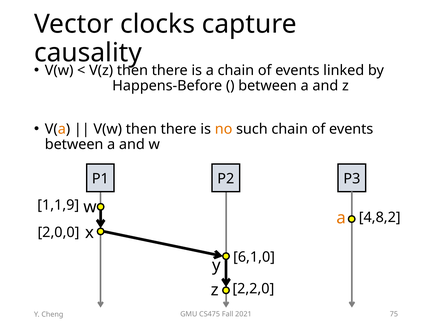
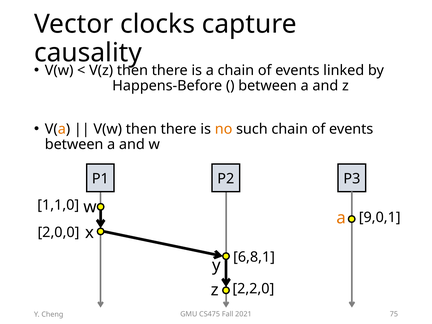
1,1,9: 1,1,9 -> 1,1,0 (58, 205)
4,8,2: 4,8,2 -> 9,0,1 (380, 218)
6,1,0: 6,1,0 -> 6,8,1 (254, 257)
